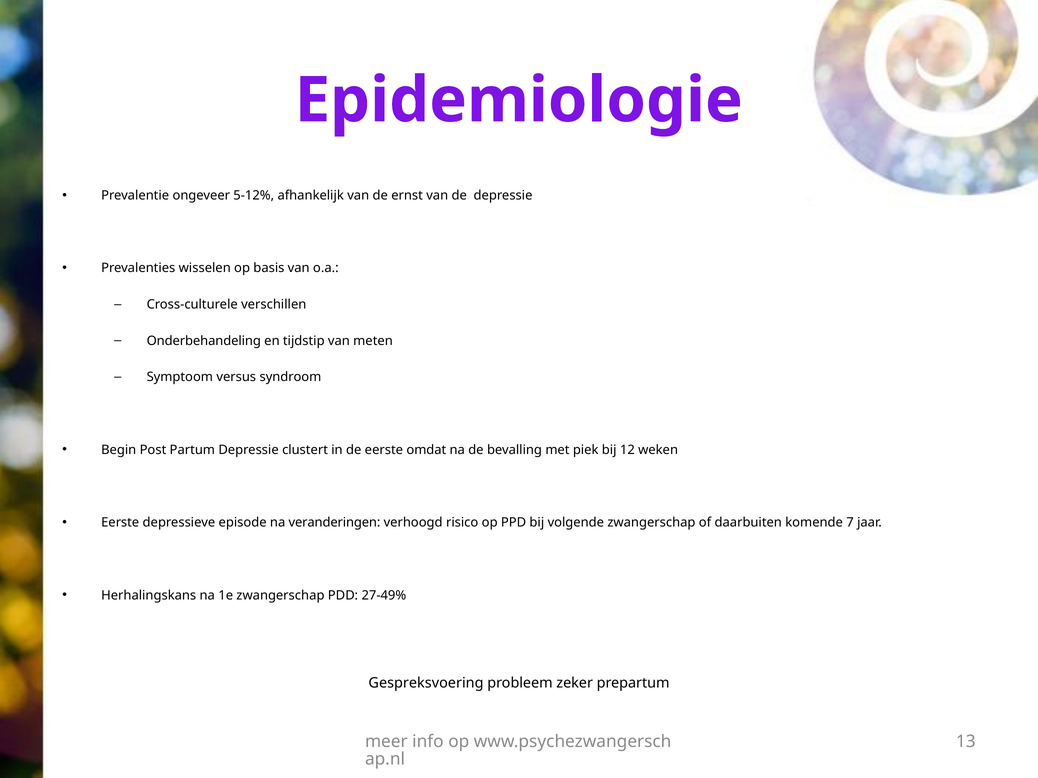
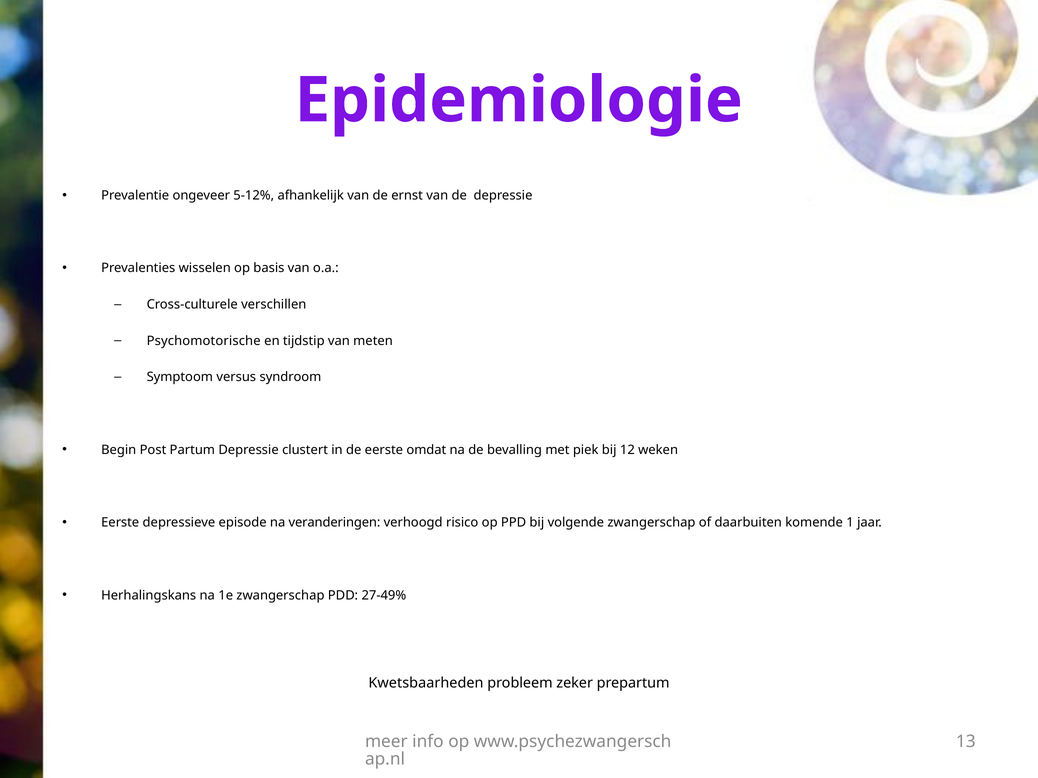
Onderbehandeling: Onderbehandeling -> Psychomotorische (204, 341)
7: 7 -> 1 (850, 523)
Gespreksvoering: Gespreksvoering -> Kwetsbaarheden (426, 684)
